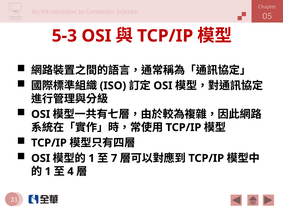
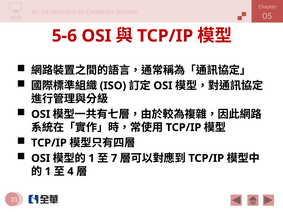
5-3: 5-3 -> 5-6 (64, 36)
